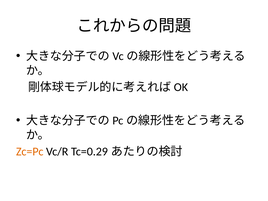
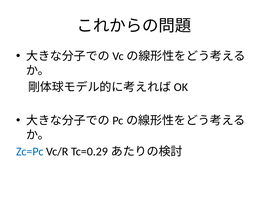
Zc=Pc colour: orange -> blue (30, 152)
